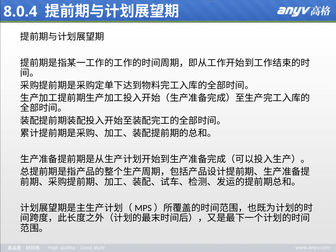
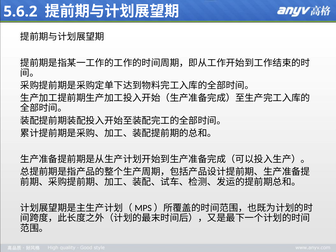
8.0.4: 8.0.4 -> 5.6.2 (20, 12)
